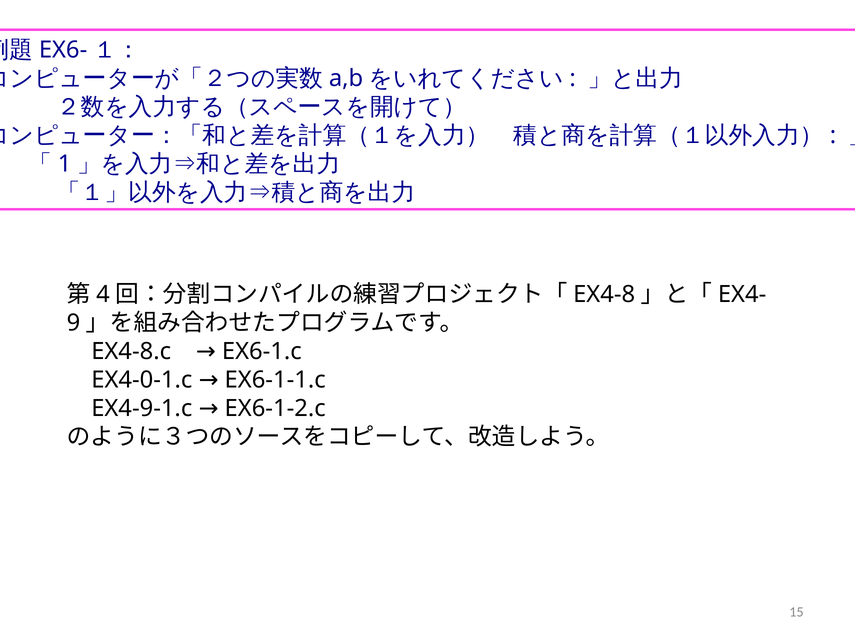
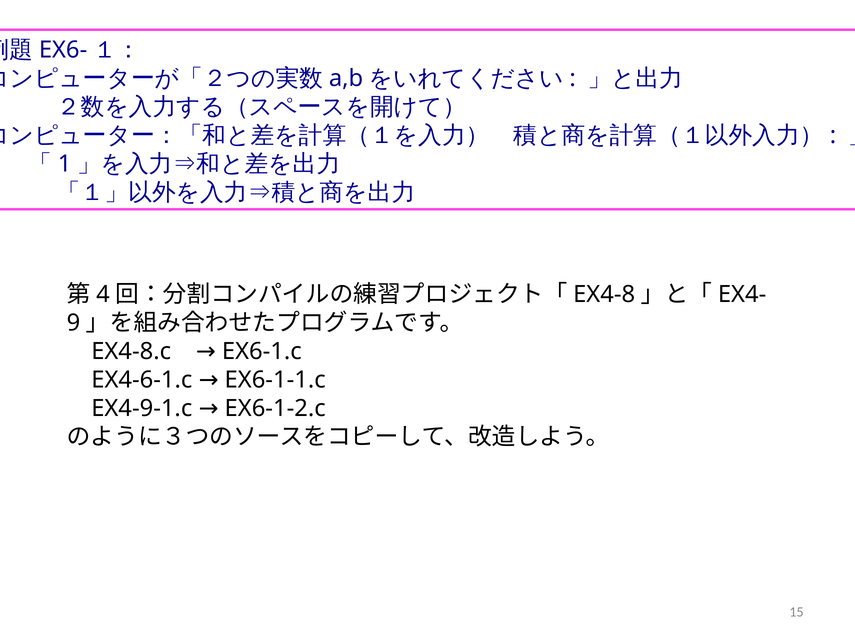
EX4-0-1.c: EX4-0-1.c -> EX4-6-1.c (142, 380)
